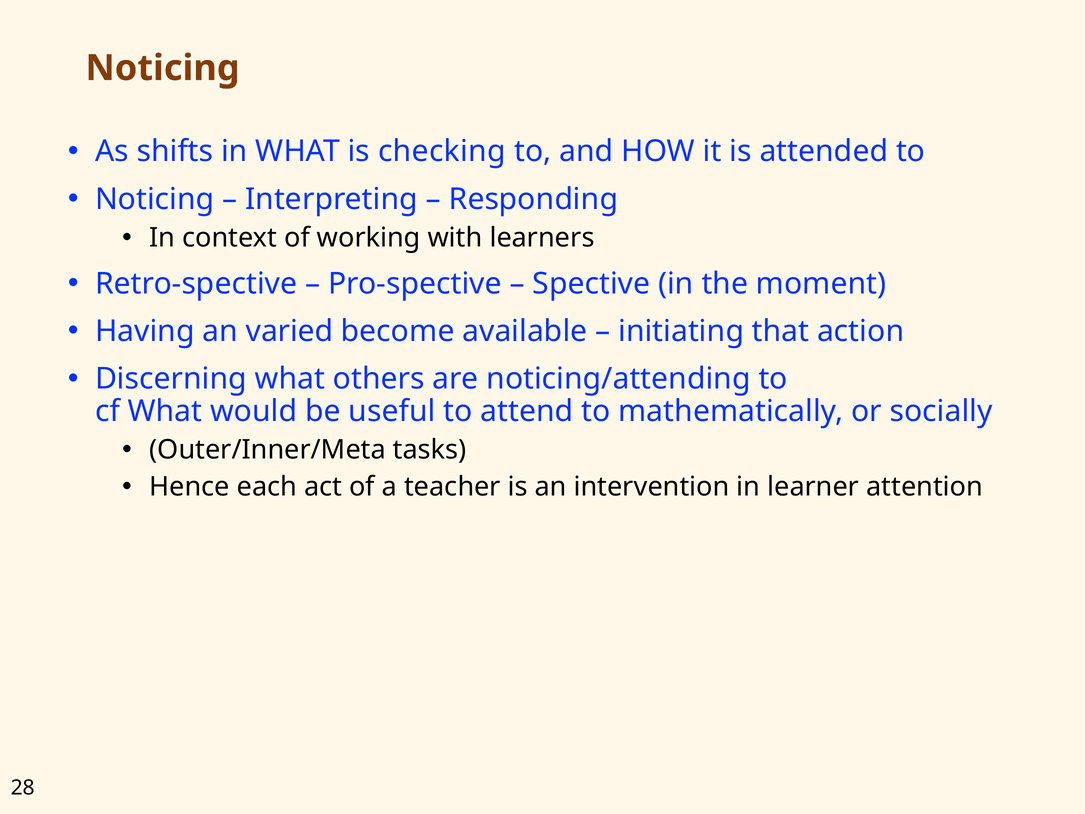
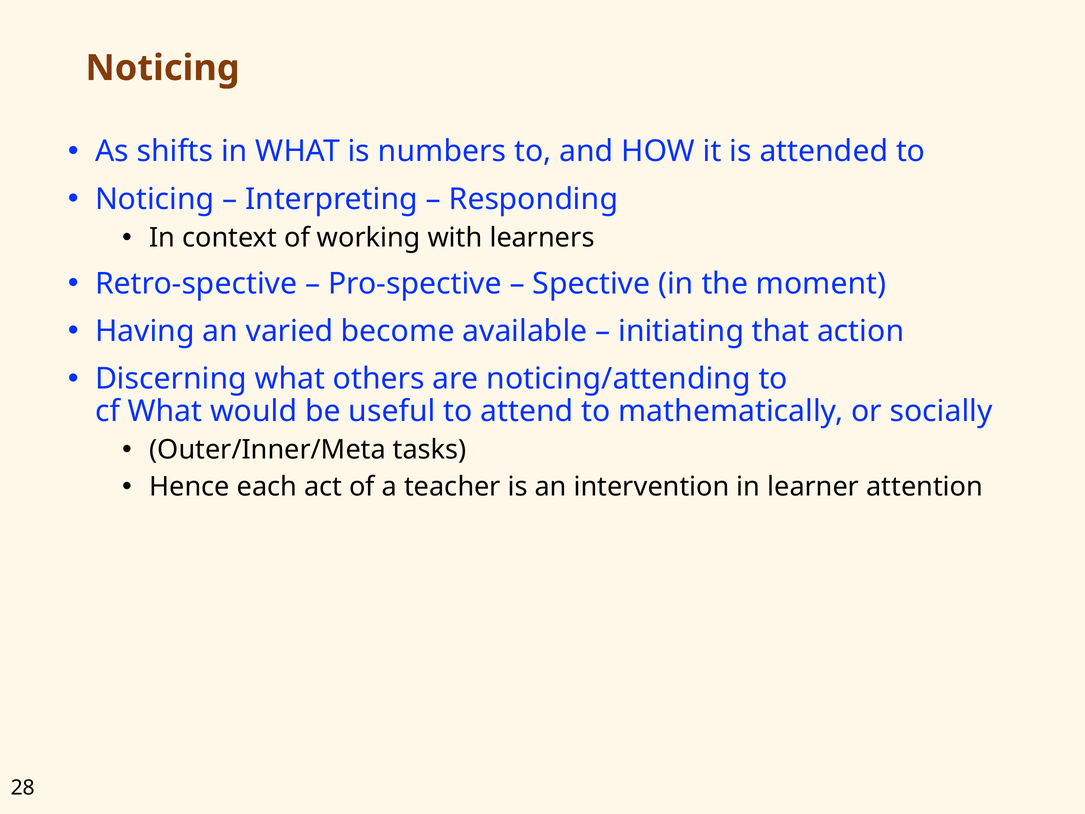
checking: checking -> numbers (442, 151)
